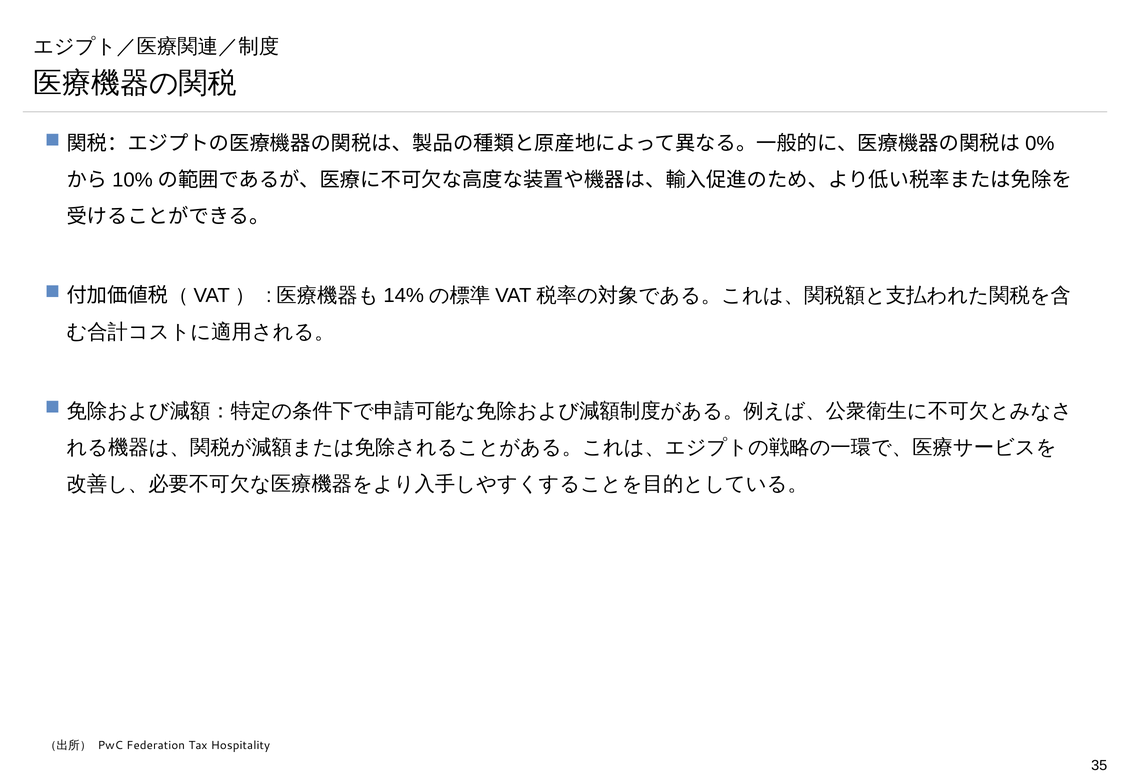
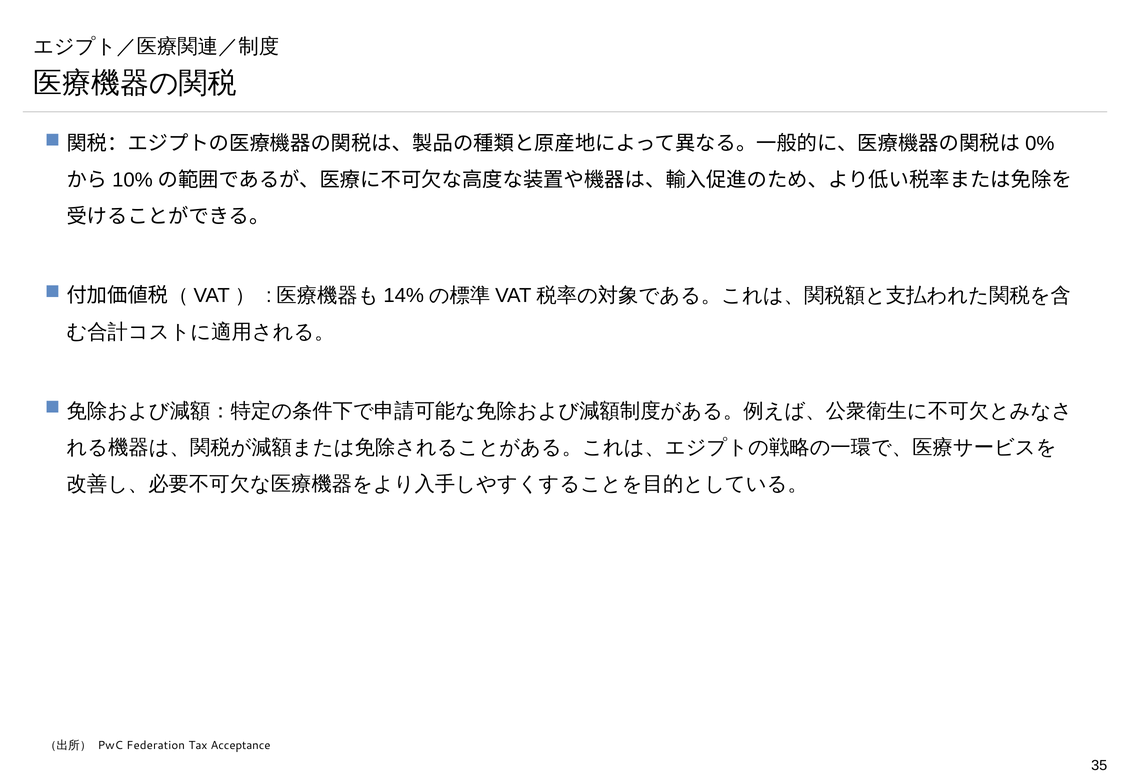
Hospitality: Hospitality -> Acceptance (241, 746)
